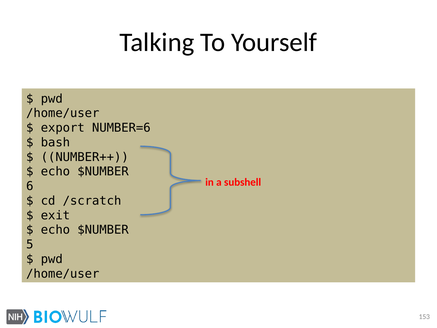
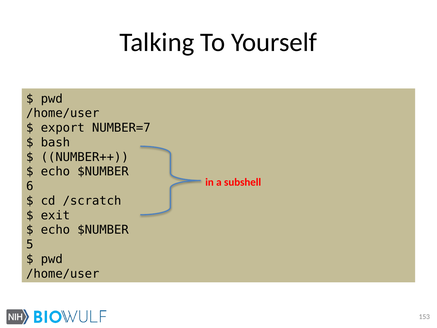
NUMBER=6: NUMBER=6 -> NUMBER=7 (121, 128)
